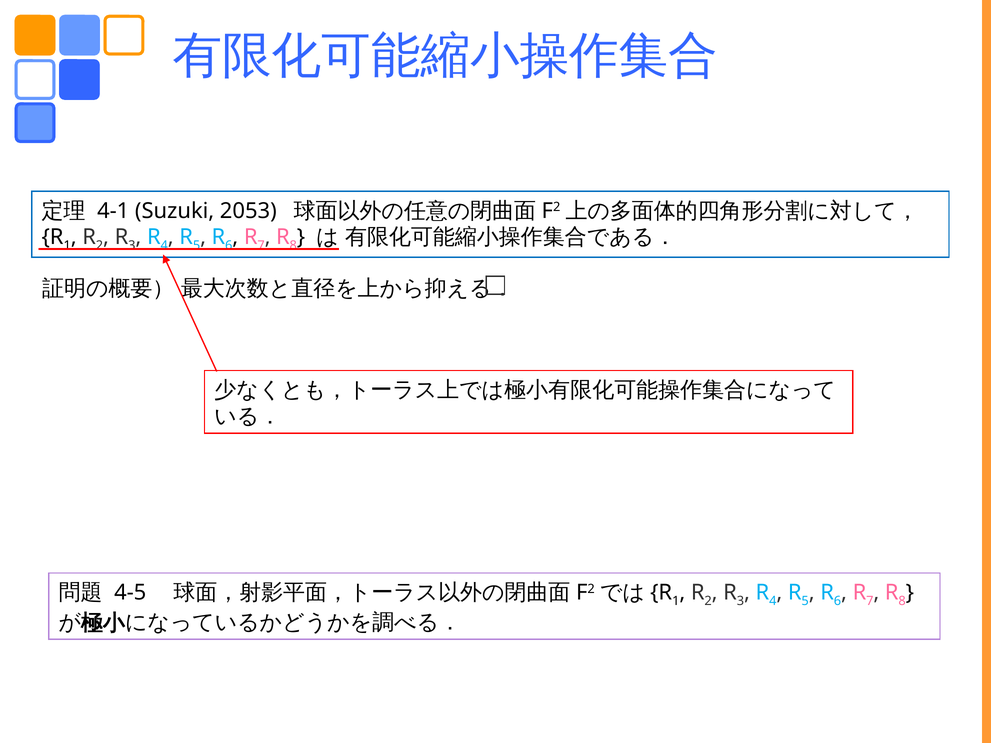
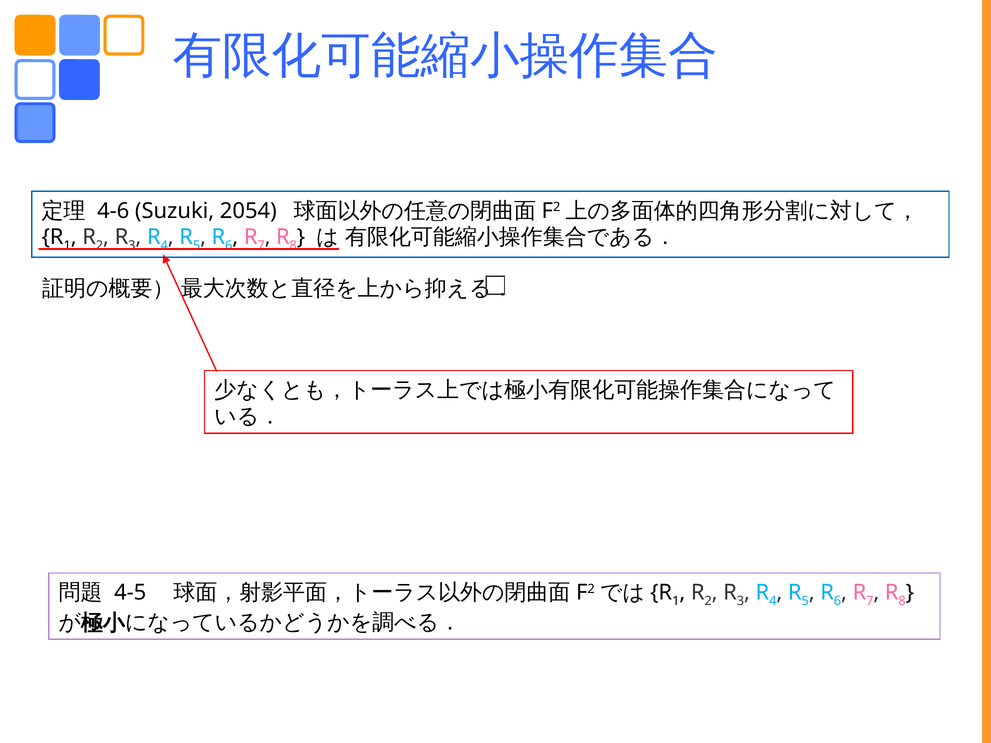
4-1: 4-1 -> 4-6 (113, 211)
2053: 2053 -> 2054 (248, 211)
